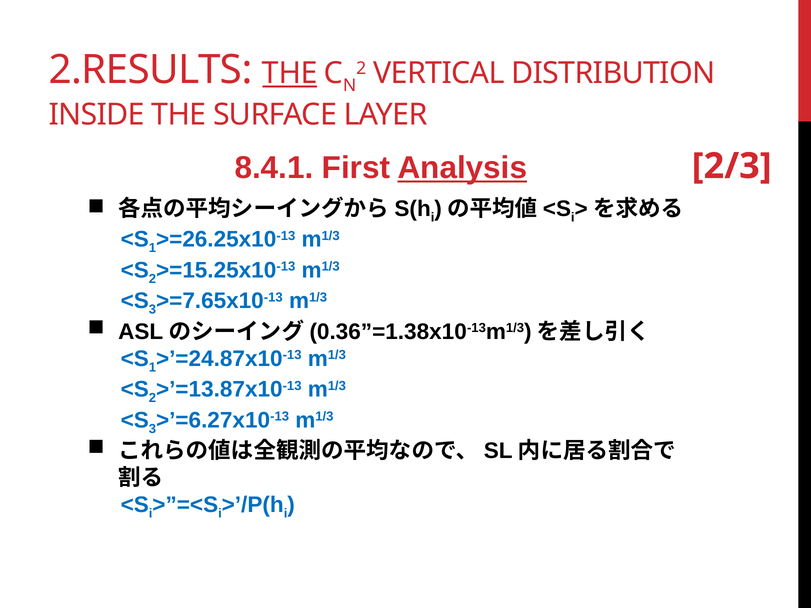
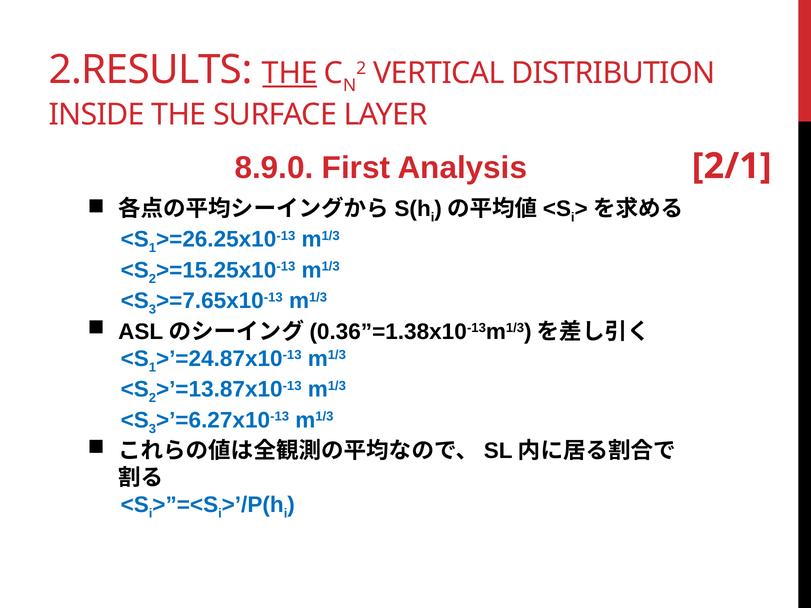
8.4.1: 8.4.1 -> 8.9.0 (274, 168)
Analysis underline: present -> none (462, 168)
2/3: 2/3 -> 2/1 (732, 166)
